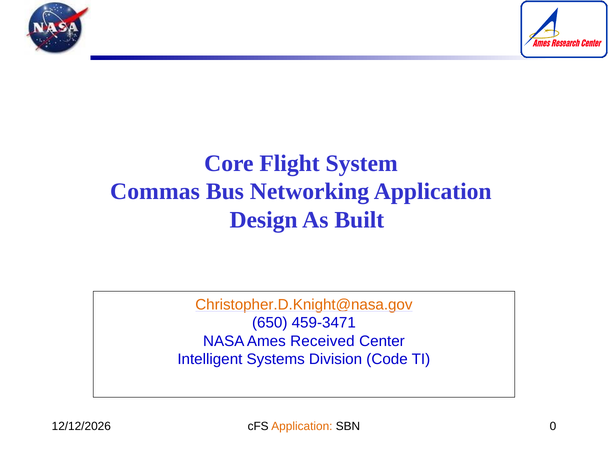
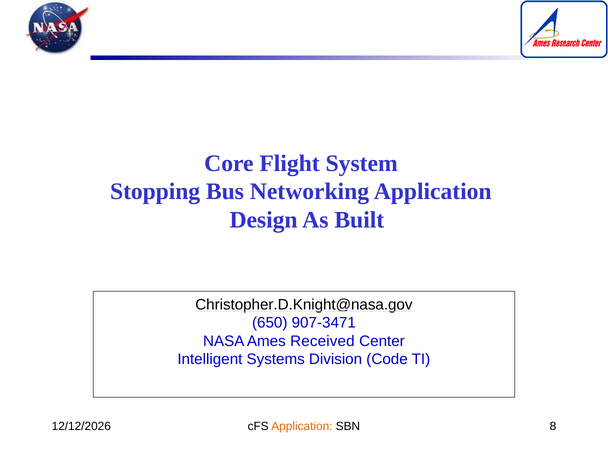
Commas: Commas -> Stopping (155, 192)
Christopher.D.Knight@nasa.gov colour: orange -> black (304, 305)
459-3471: 459-3471 -> 907-3471 (324, 323)
0: 0 -> 8 (553, 426)
